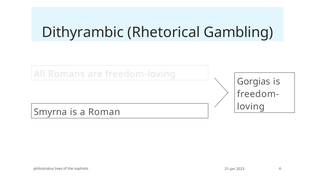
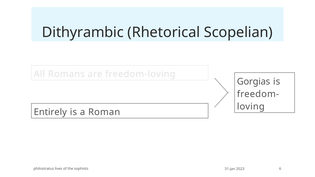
Gambling: Gambling -> Scopelian (238, 33)
Smyrna: Smyrna -> Entirely (50, 112)
